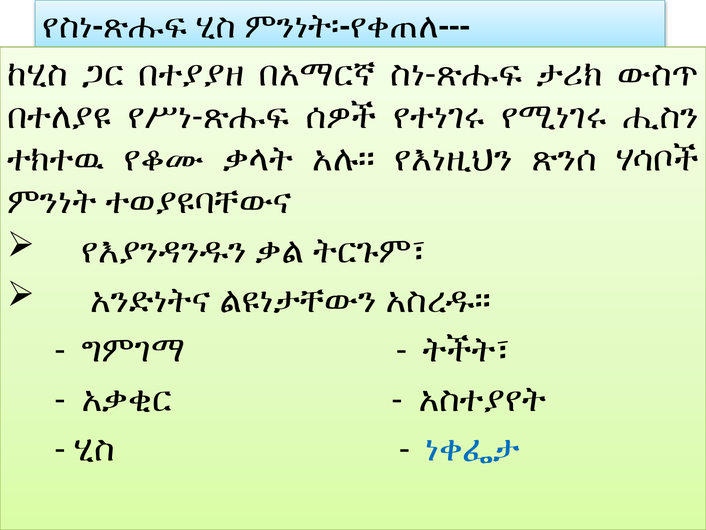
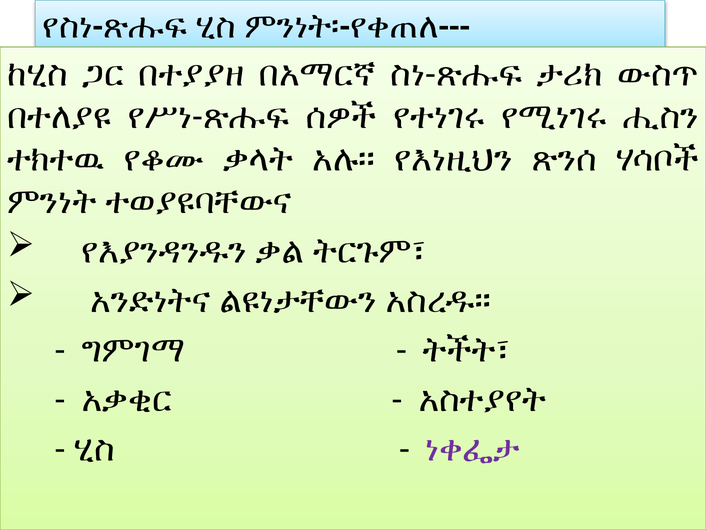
ነቀፌታ colour: blue -> purple (472, 448)
